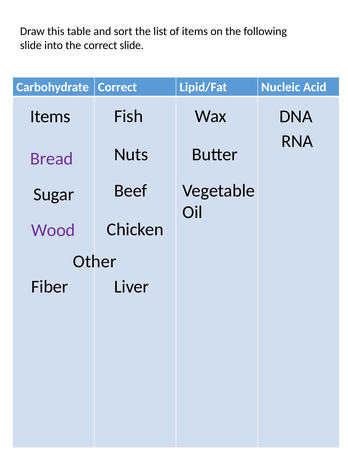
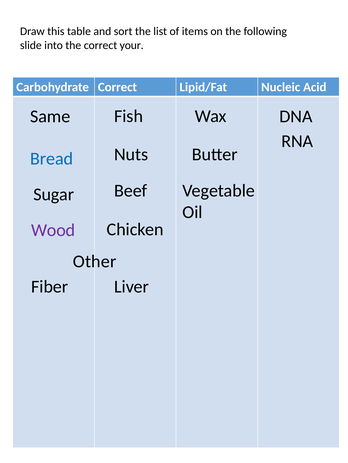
correct slide: slide -> your (132, 45)
Items: Items -> Same (50, 117)
Bread colour: purple -> blue (52, 159)
